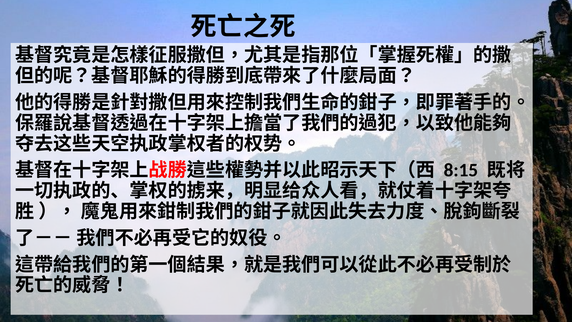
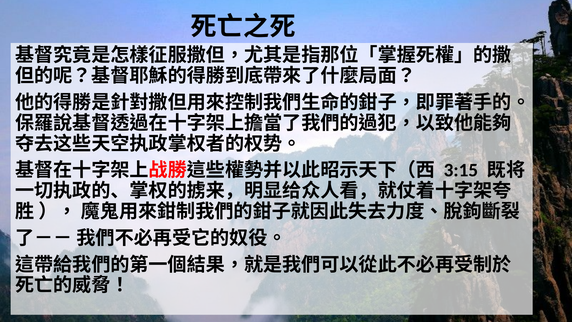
8:15: 8:15 -> 3:15 (461, 170)
